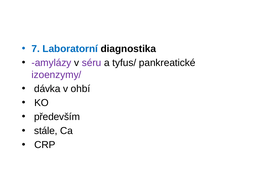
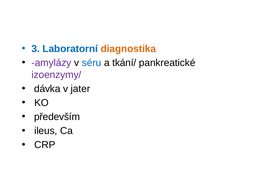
7: 7 -> 3 (36, 49)
diagnostika colour: black -> orange (128, 49)
séru colour: purple -> blue (92, 63)
tyfus/: tyfus/ -> tkání/ (124, 63)
ohbí: ohbí -> jater (80, 89)
stále: stále -> ileus (46, 131)
